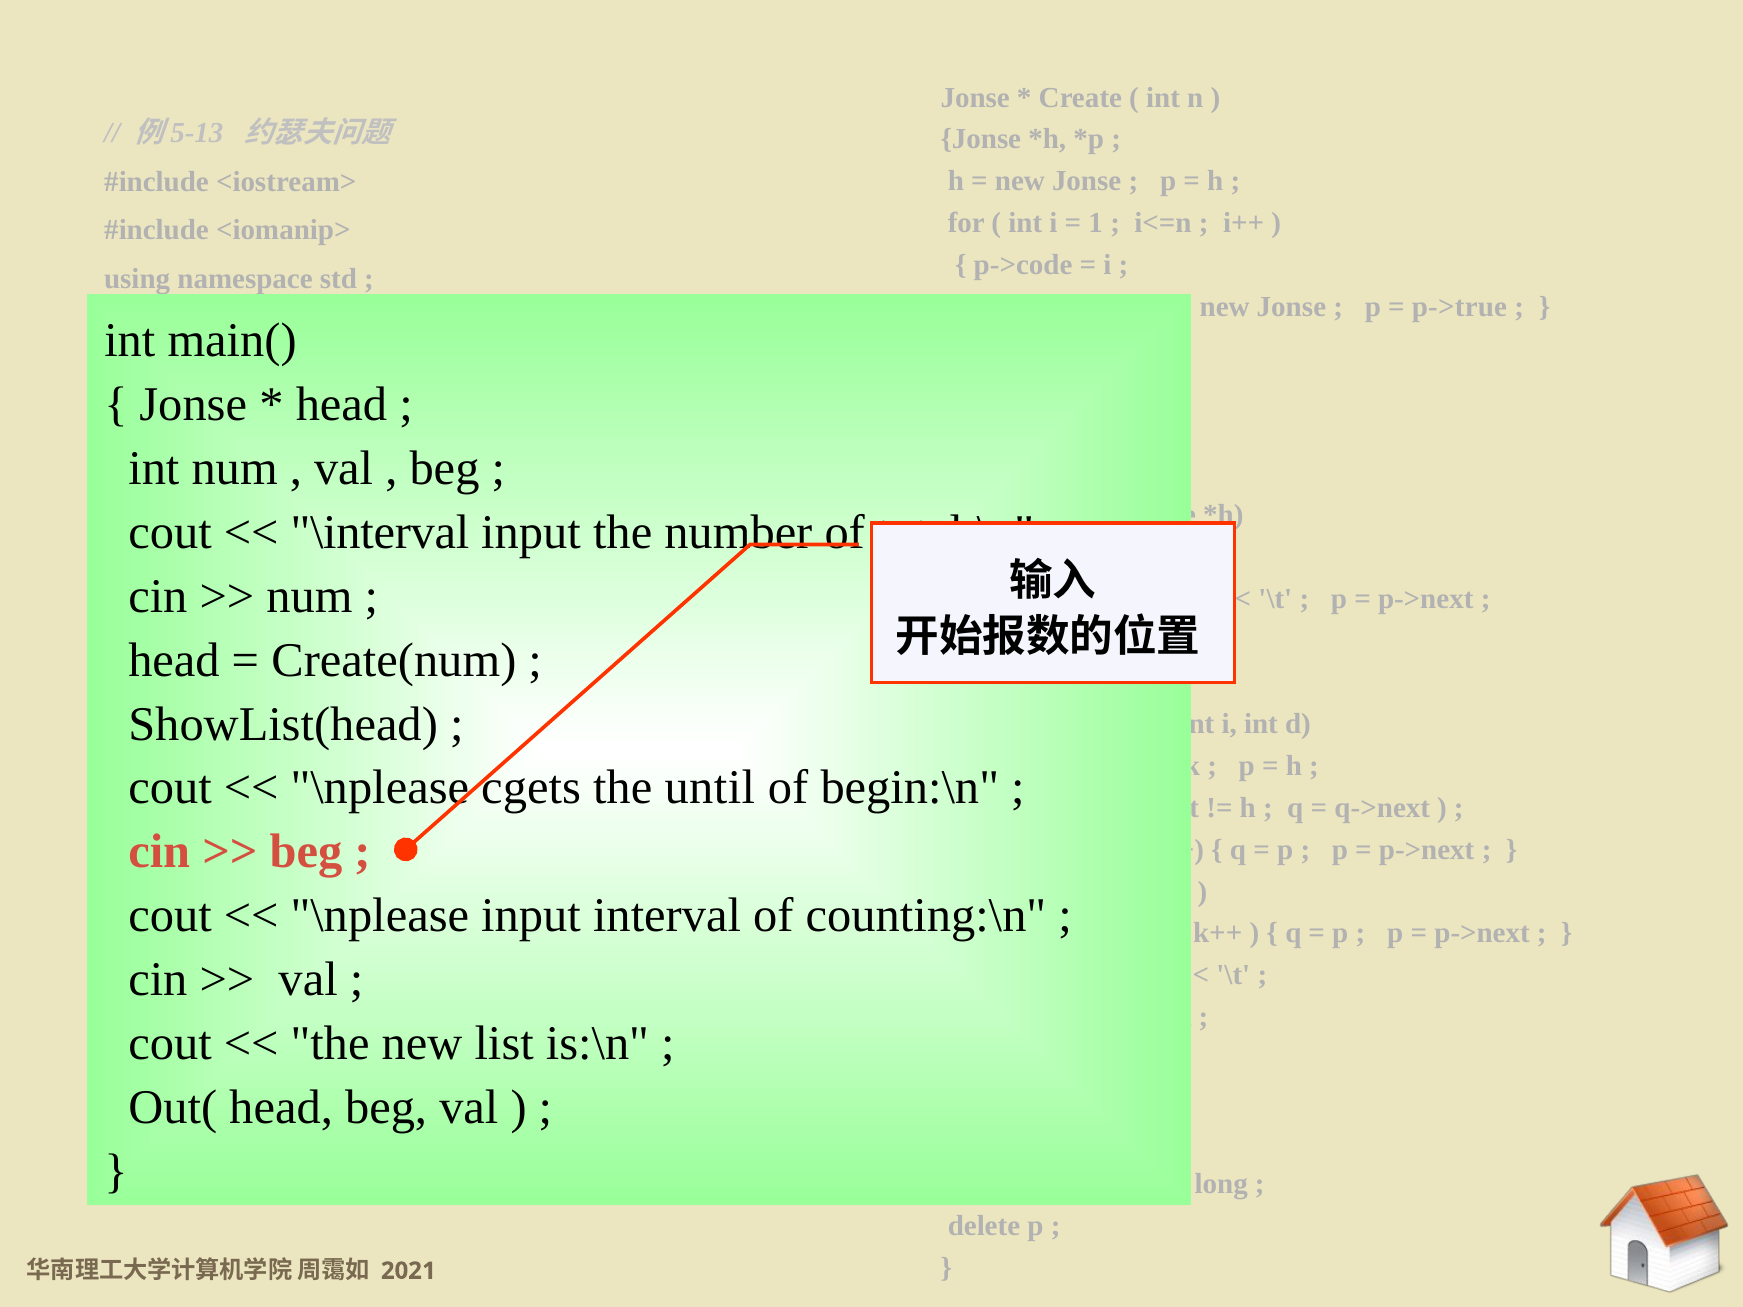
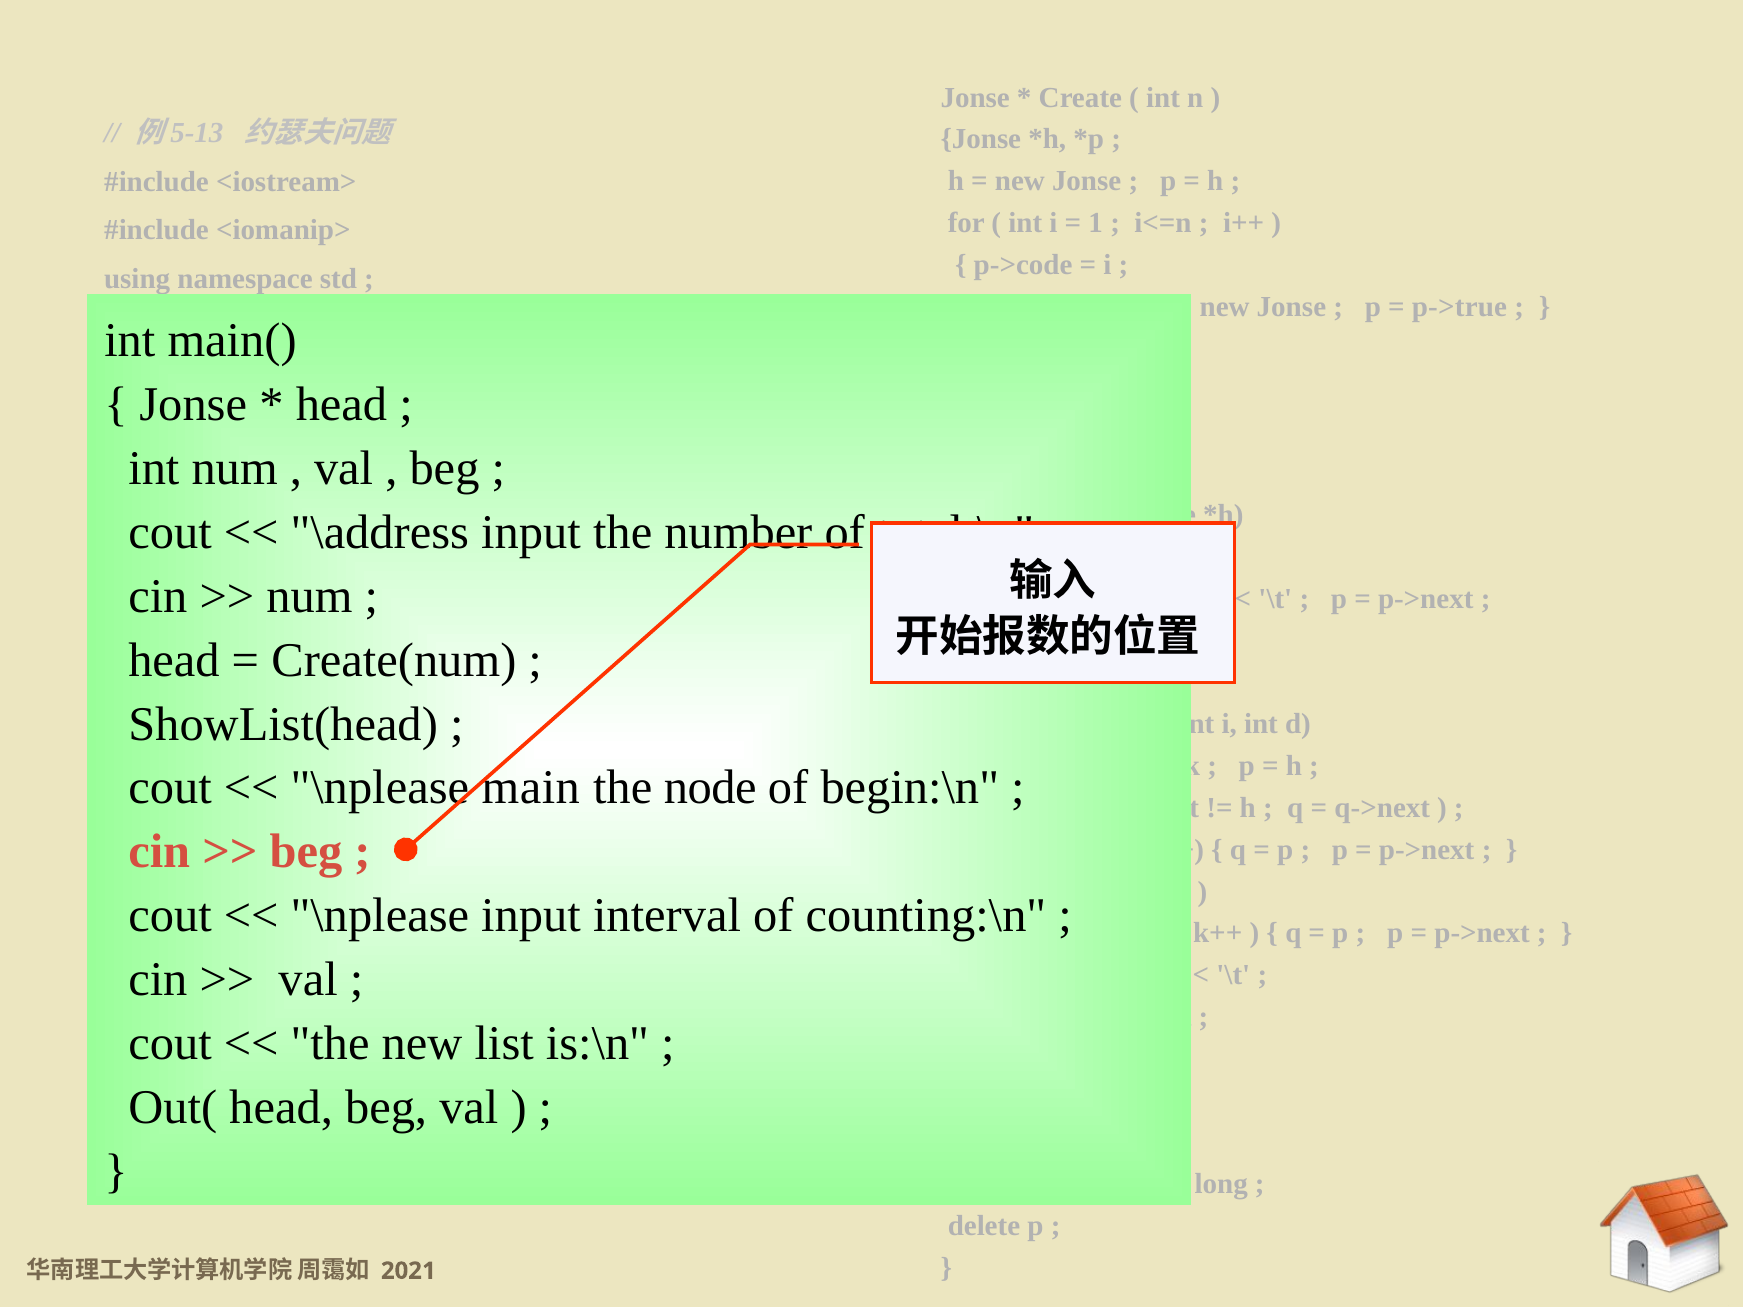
\interval: \interval -> \address (380, 533)
cgets: cgets -> main (531, 788)
until: until -> node (710, 788)
